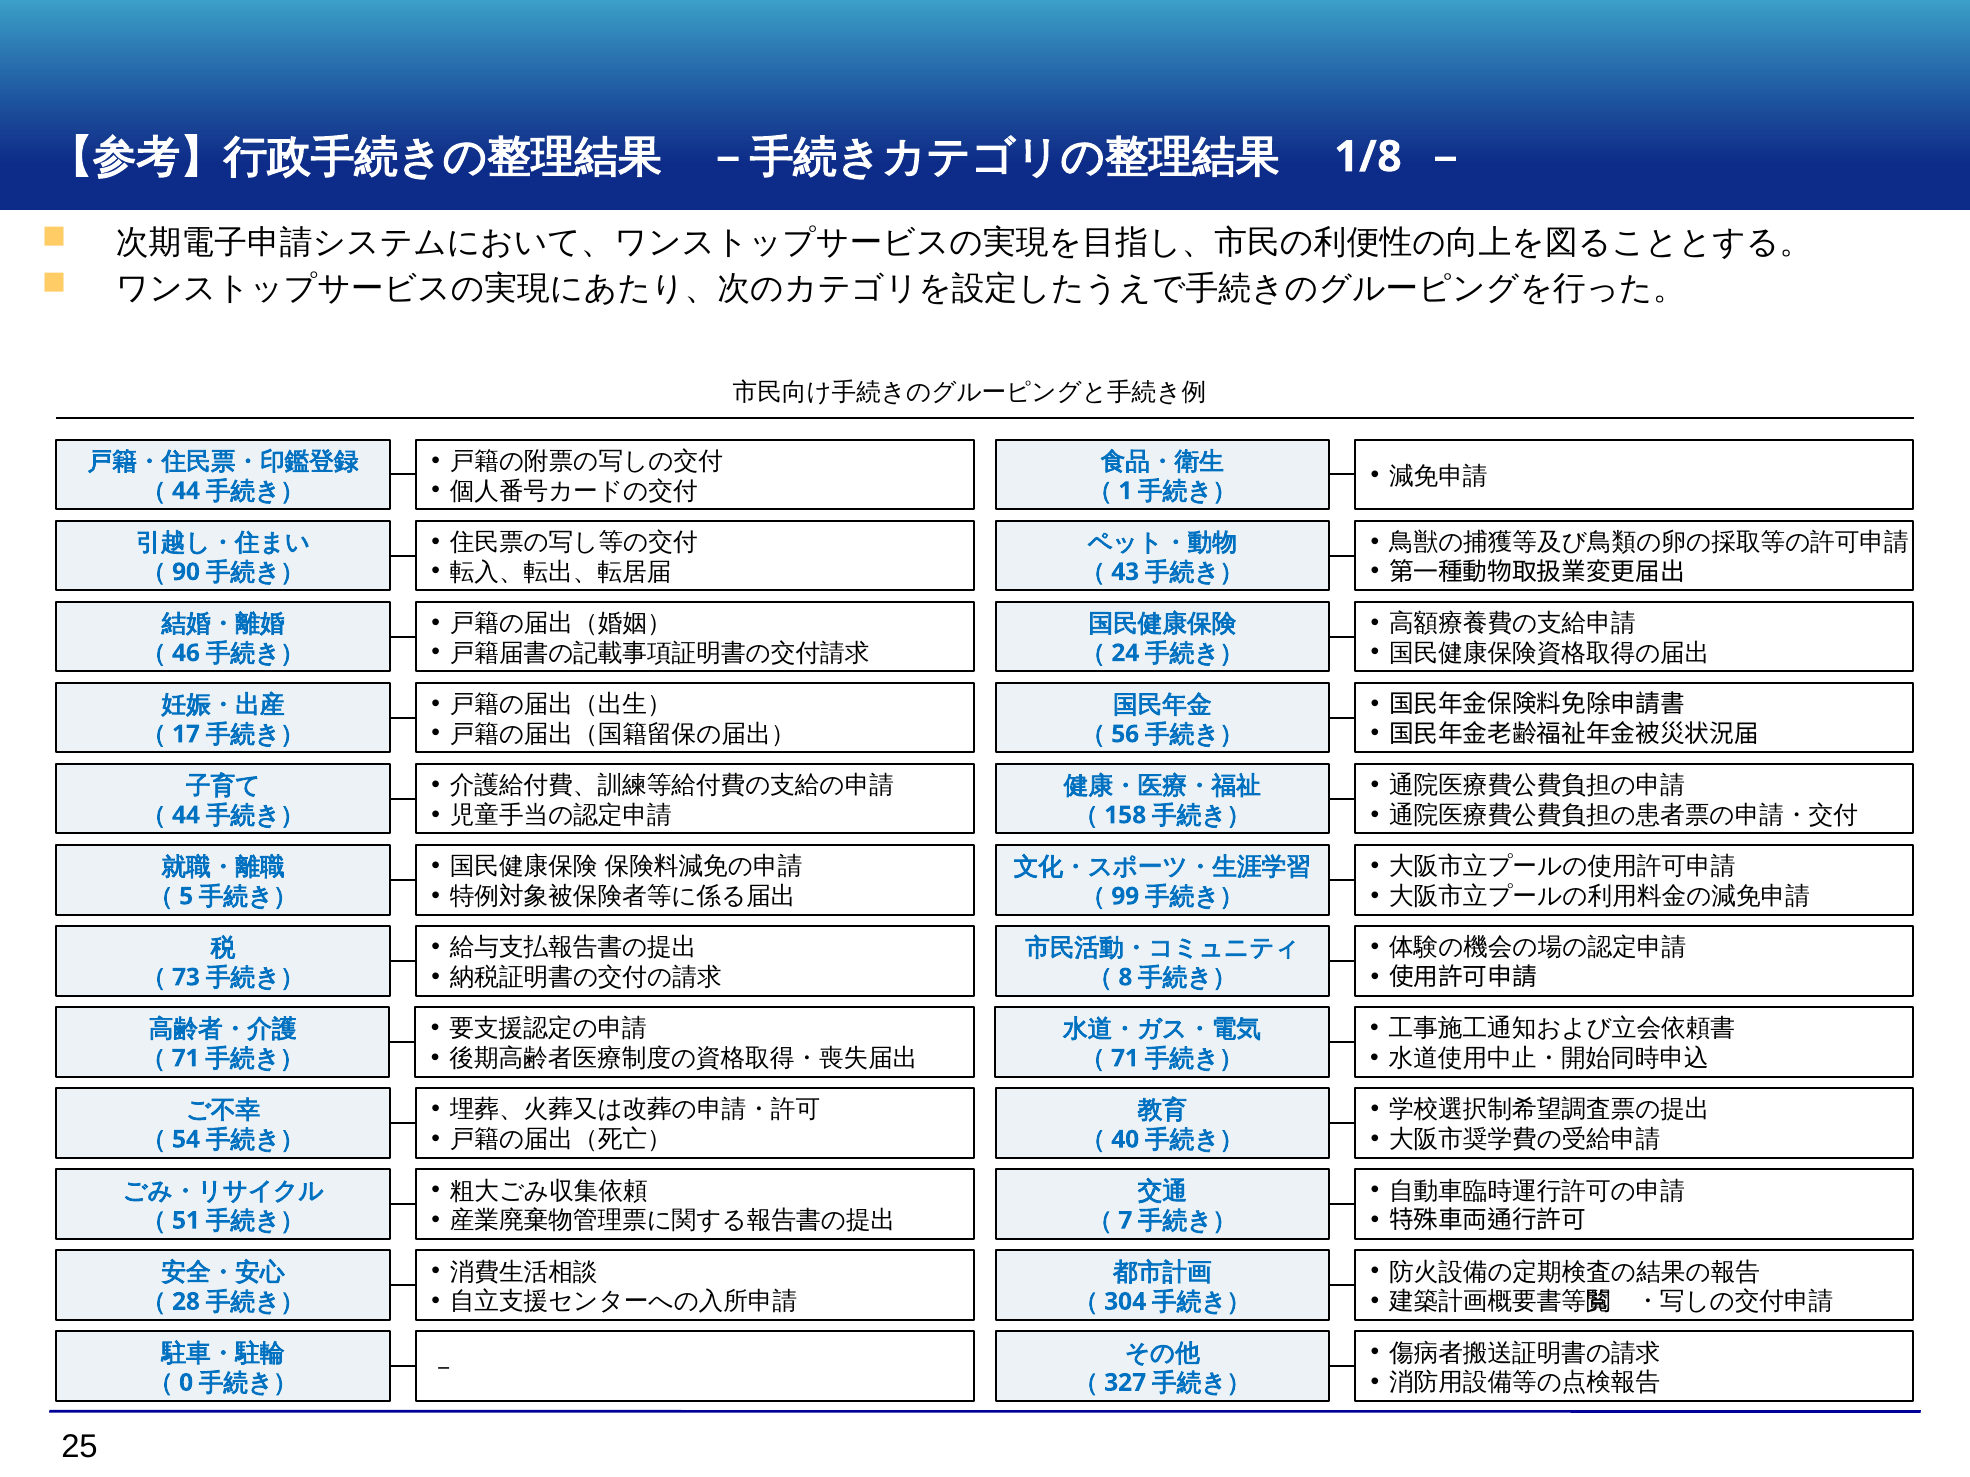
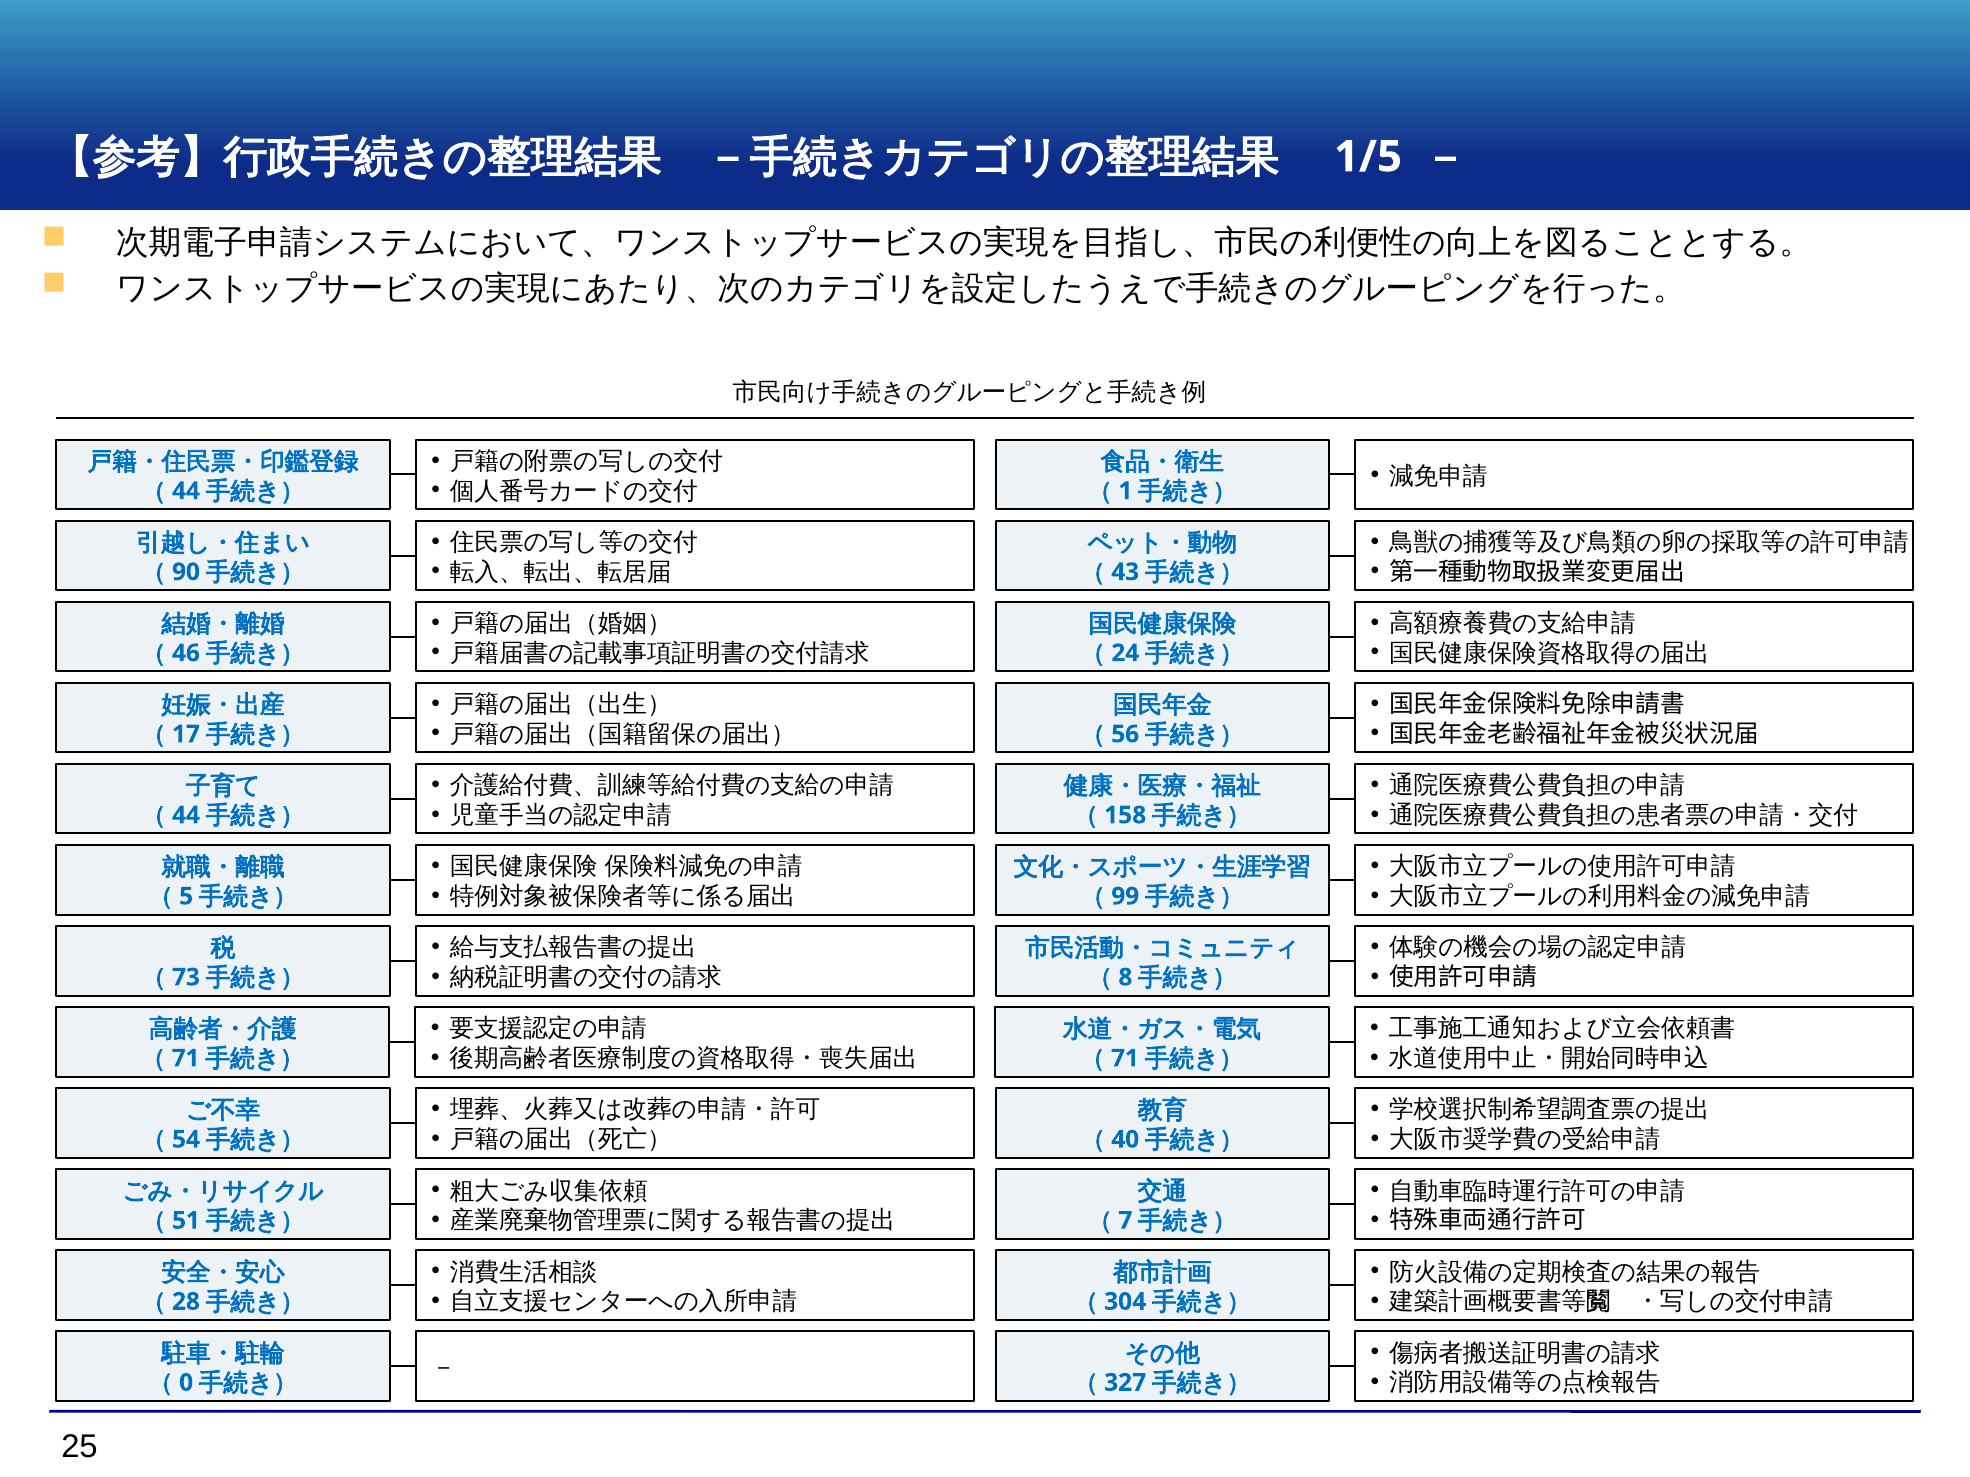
1/8: 1/8 -> 1/5 (1368, 157)
